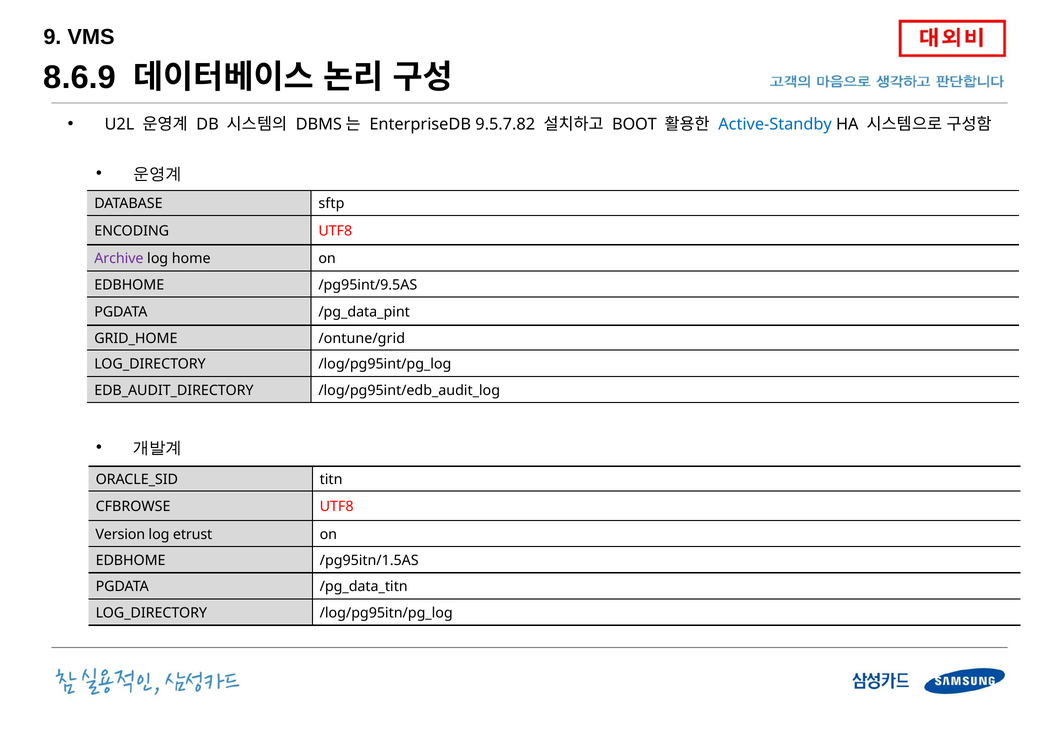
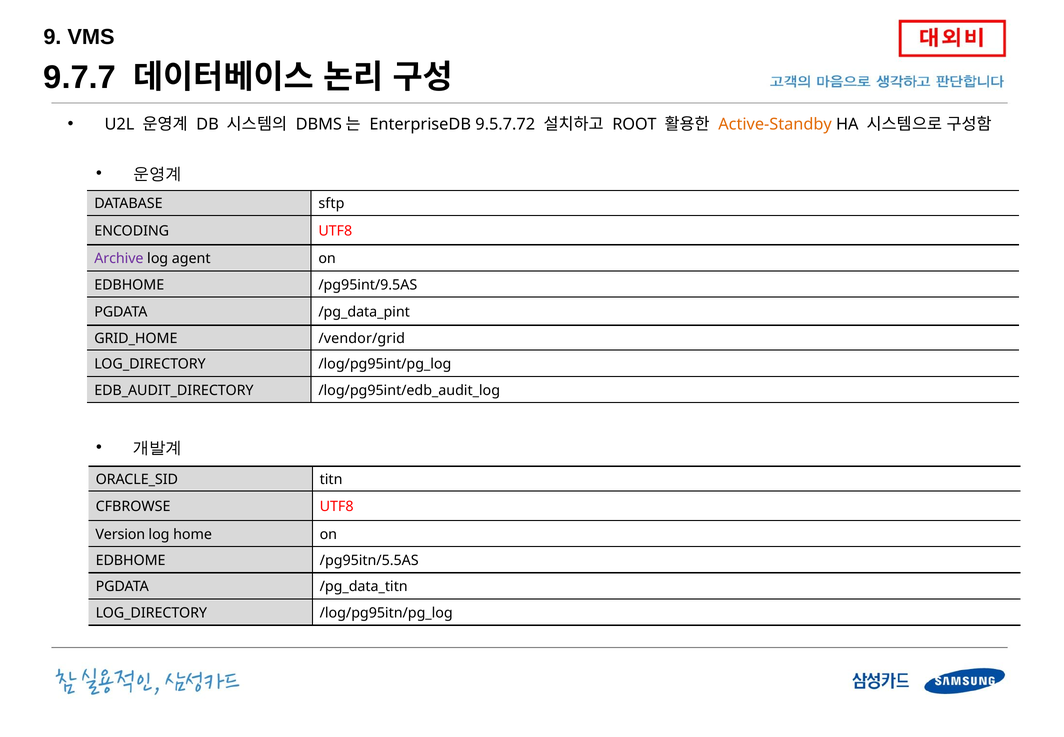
8.6.9: 8.6.9 -> 9.7.7 (80, 77)
9.5.7.82: 9.5.7.82 -> 9.5.7.72 (505, 124)
BOOT: BOOT -> ROOT (634, 124)
Active-Standby colour: blue -> orange (775, 124)
home: home -> agent (191, 258)
/ontune/grid: /ontune/grid -> /vendor/grid (362, 338)
etrust: etrust -> home (193, 534)
/pg95itn/1.5AS: /pg95itn/1.5AS -> /pg95itn/5.5AS (369, 560)
